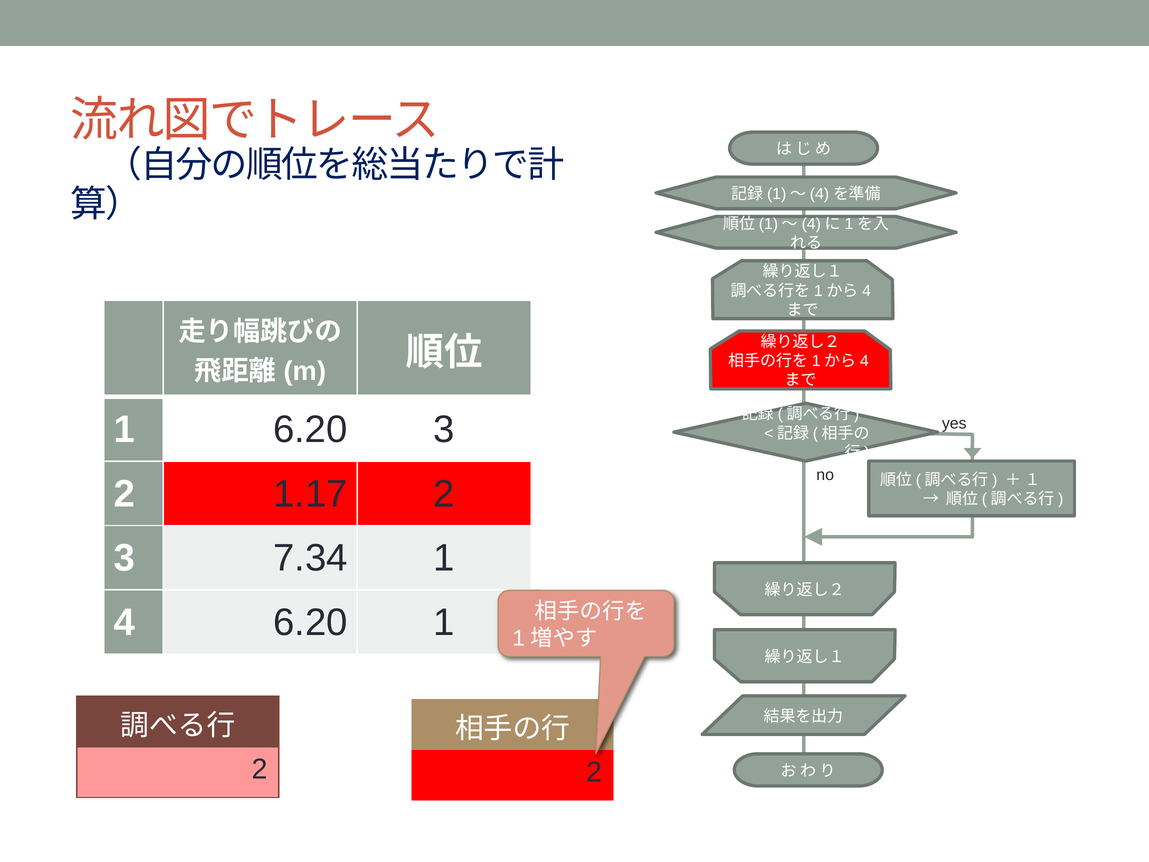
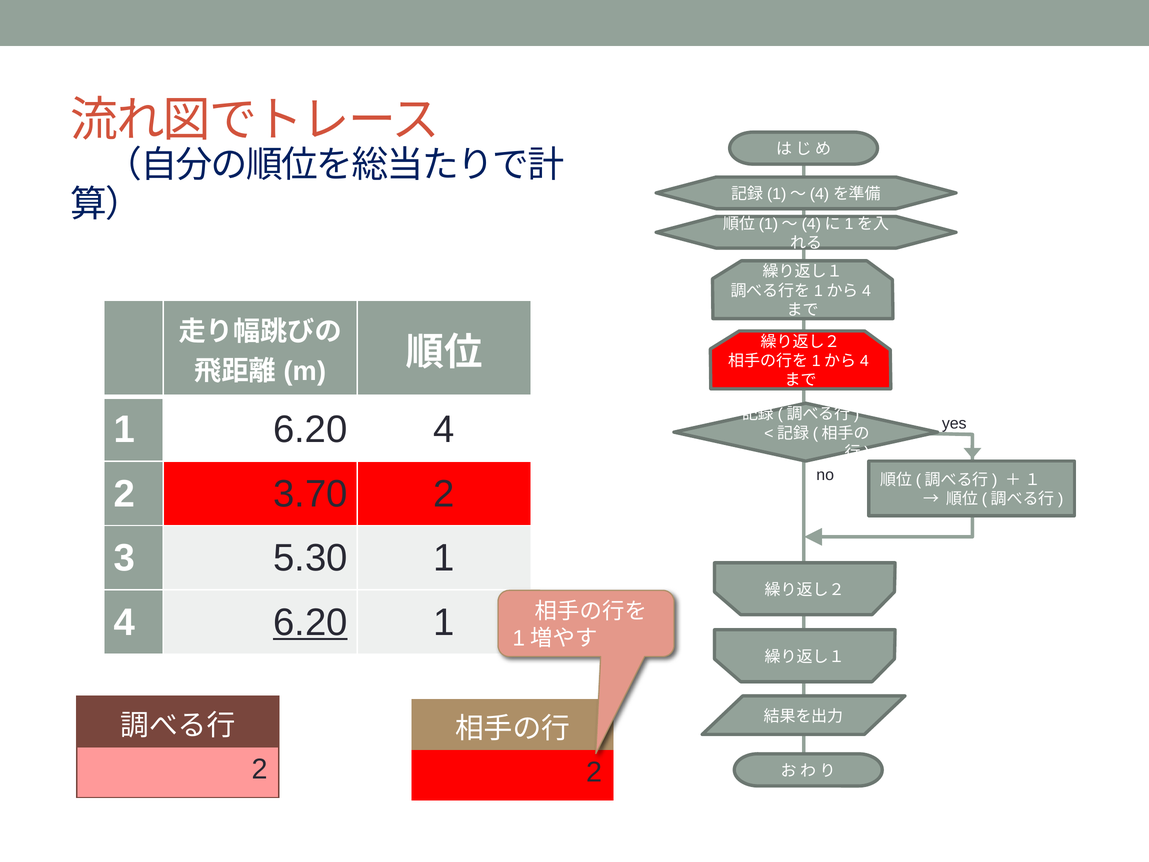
6.20 3: 3 -> 4 (444, 429)
1.17: 1.17 -> 3.70 (310, 494)
7.34: 7.34 -> 5.30 (310, 558)
6.20 underline: none -> present (310, 622)
